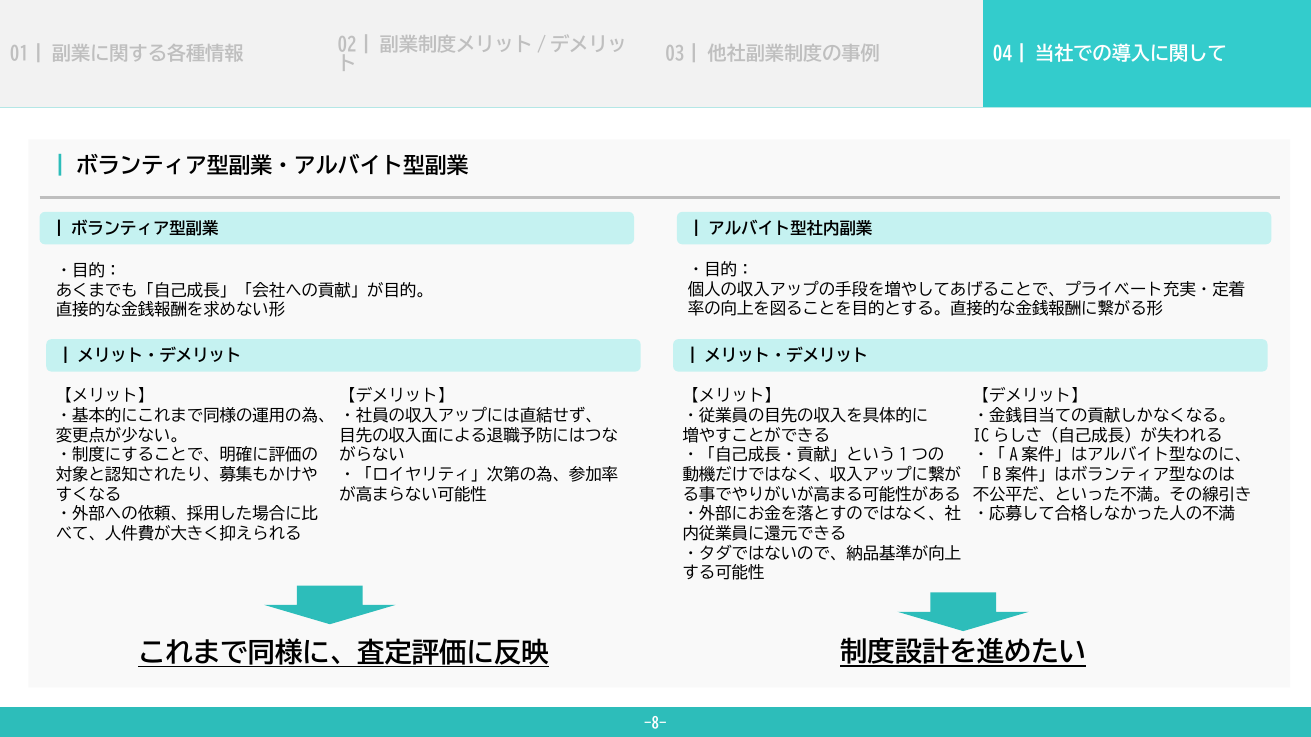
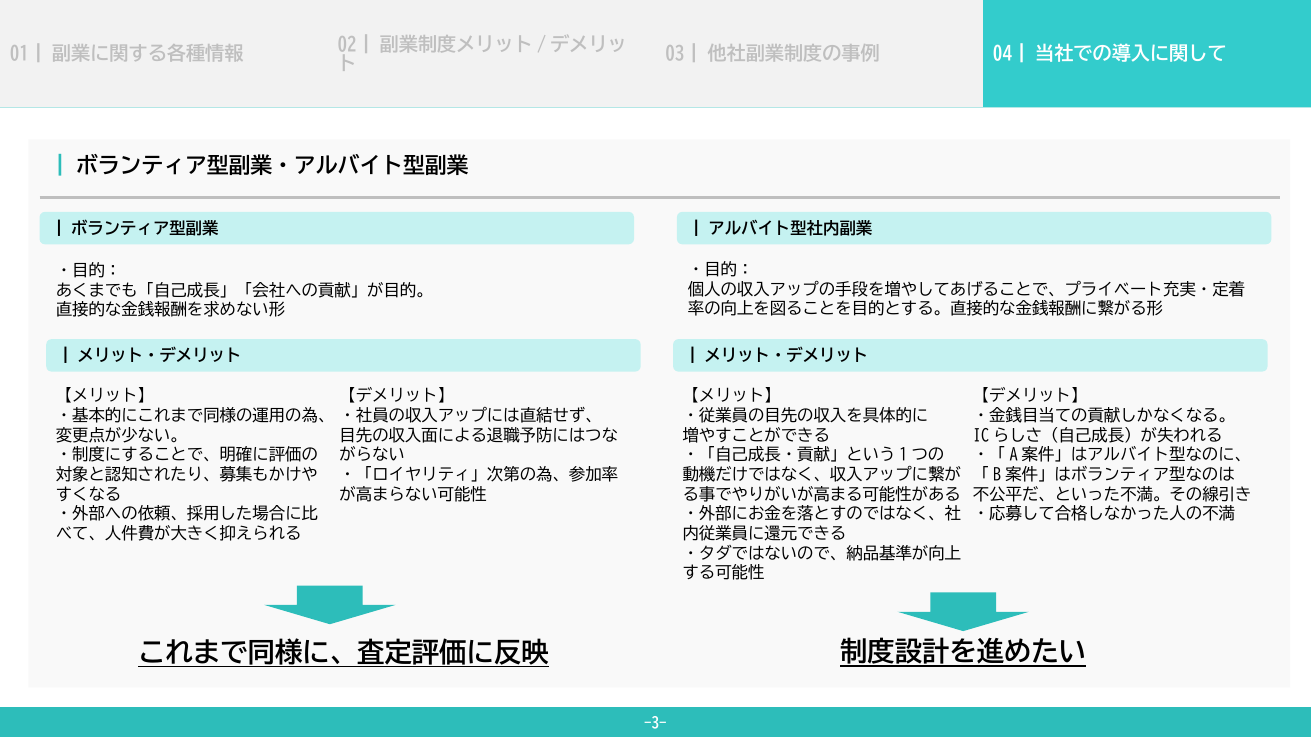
-8-: -8- -> -3- (655, 723)
